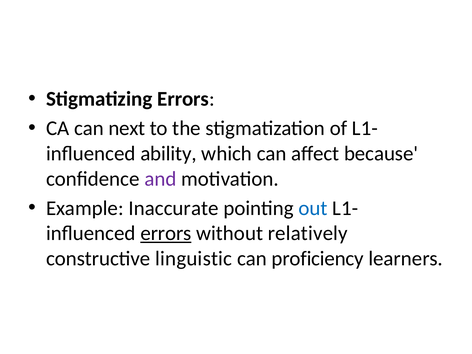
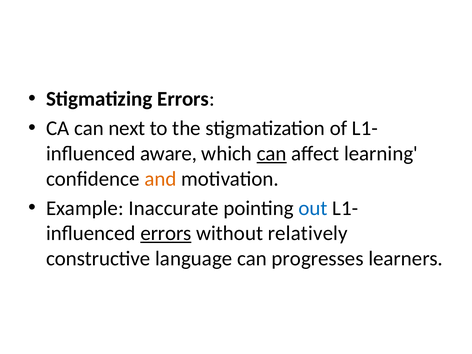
ability: ability -> aware (169, 154)
can underline: none -> present (272, 154)
because: because -> learning (381, 154)
and colour: purple -> orange (160, 179)
linguistic: linguistic -> language (194, 258)
proficiency: proficiency -> progresses (318, 258)
